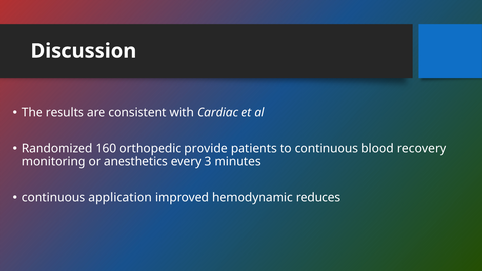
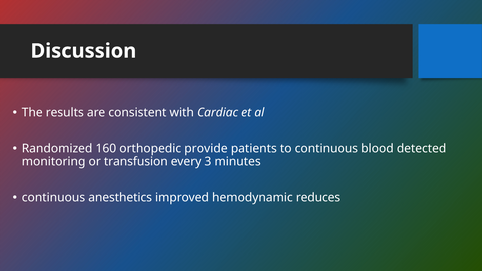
recovery: recovery -> detected (422, 149)
anesthetics: anesthetics -> transfusion (136, 162)
application: application -> anesthetics (120, 198)
